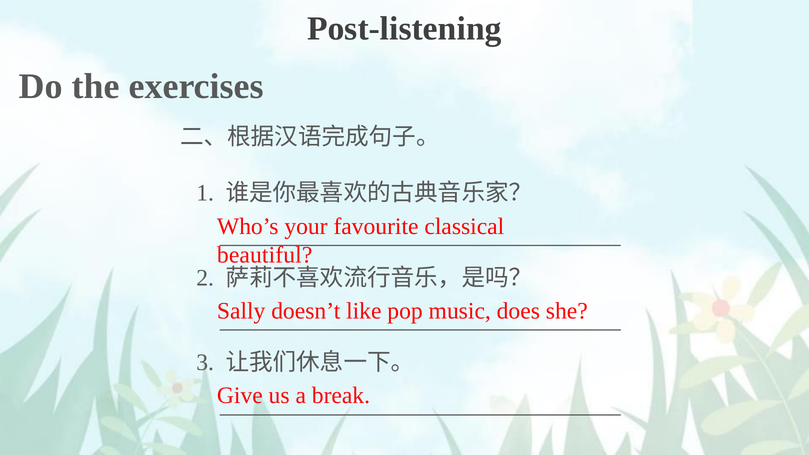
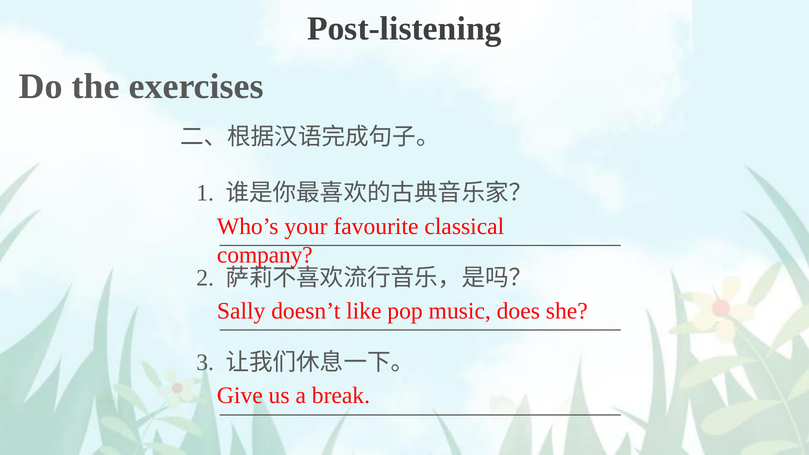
beautiful: beautiful -> company (265, 255)
